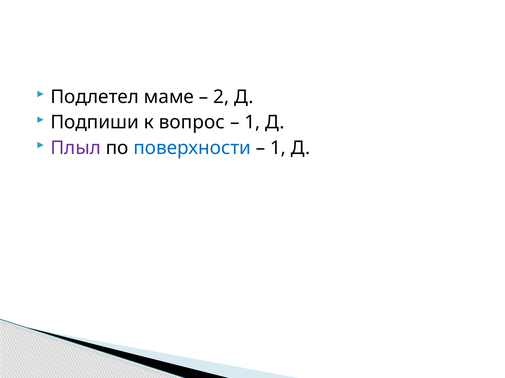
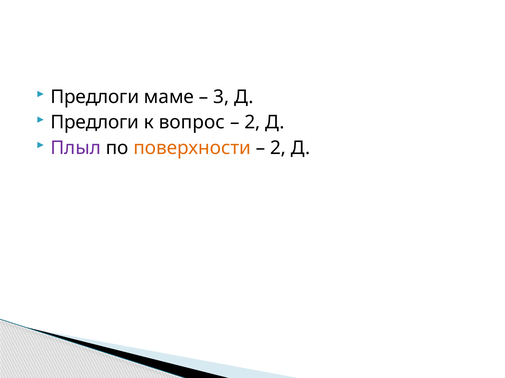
Подлетел: Подлетел -> Предлоги (95, 97)
2: 2 -> 3 (221, 97)
Подпиши: Подпиши -> Предлоги (95, 123)
1: 1 -> 2 (252, 123)
поверхности colour: blue -> orange (192, 148)
1: 1 -> 2 (278, 148)
